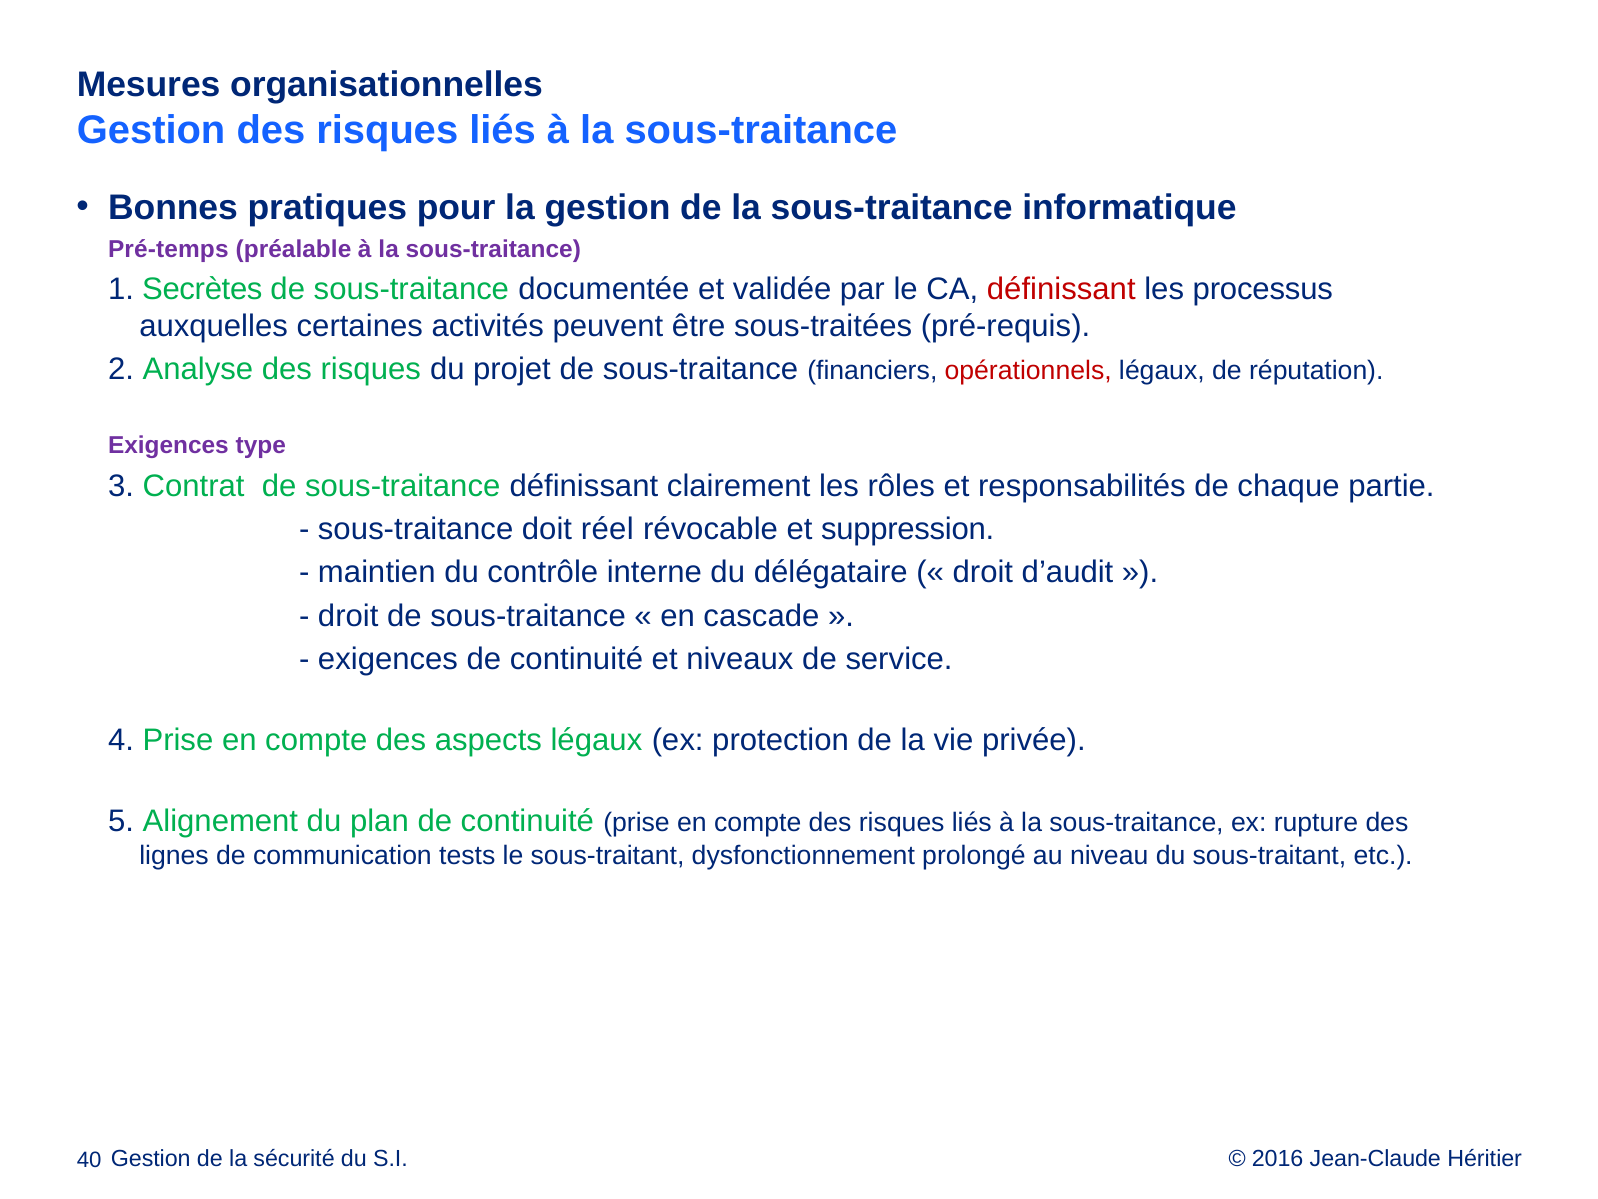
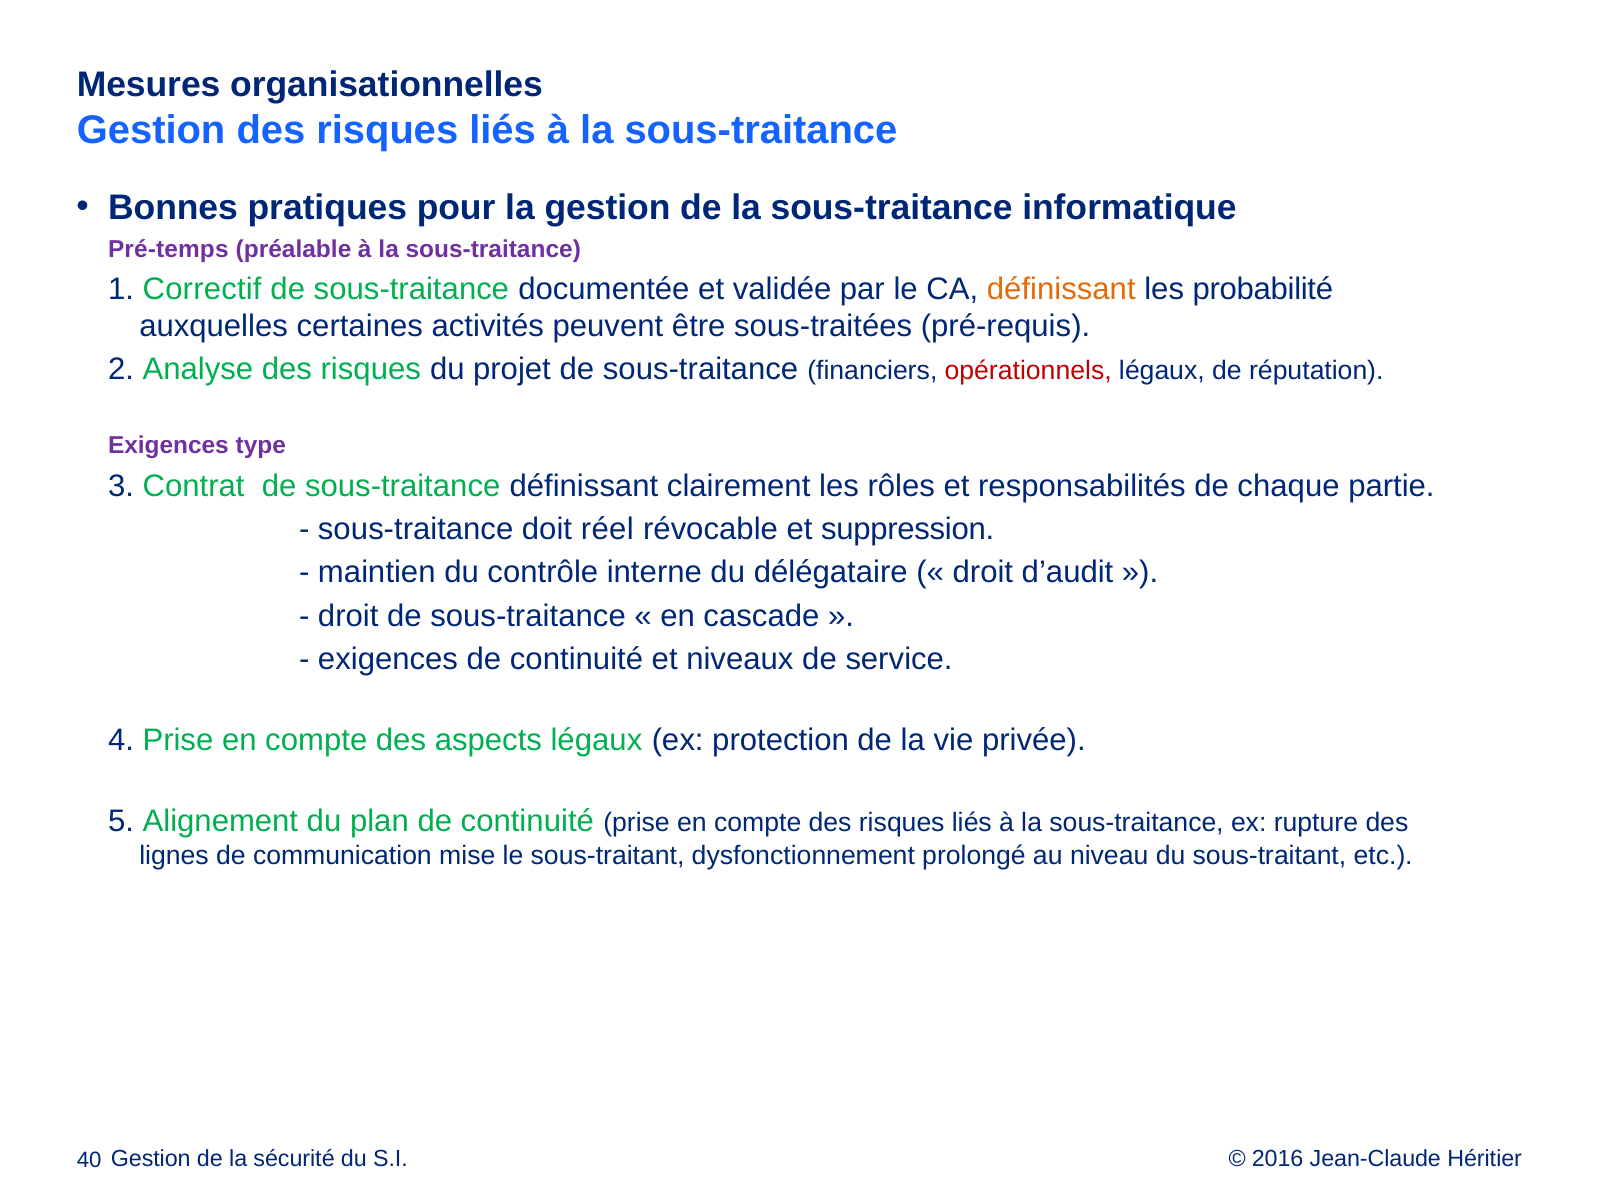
Secrètes: Secrètes -> Correctif (202, 289)
définissant colour: red -> orange (1061, 289)
processus: processus -> probabilité (1263, 289)
tests: tests -> mise (467, 855)
